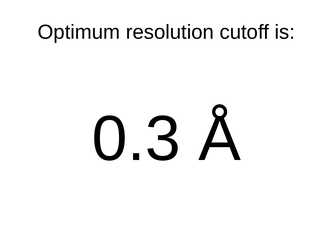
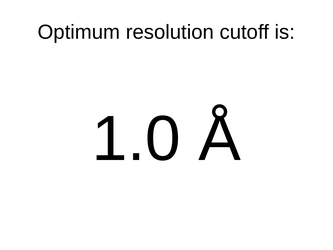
0.3: 0.3 -> 1.0 (136, 139)
